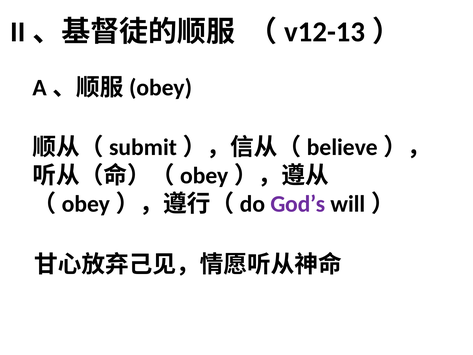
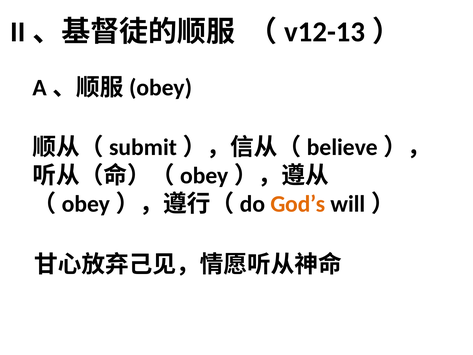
God’s colour: purple -> orange (298, 204)
